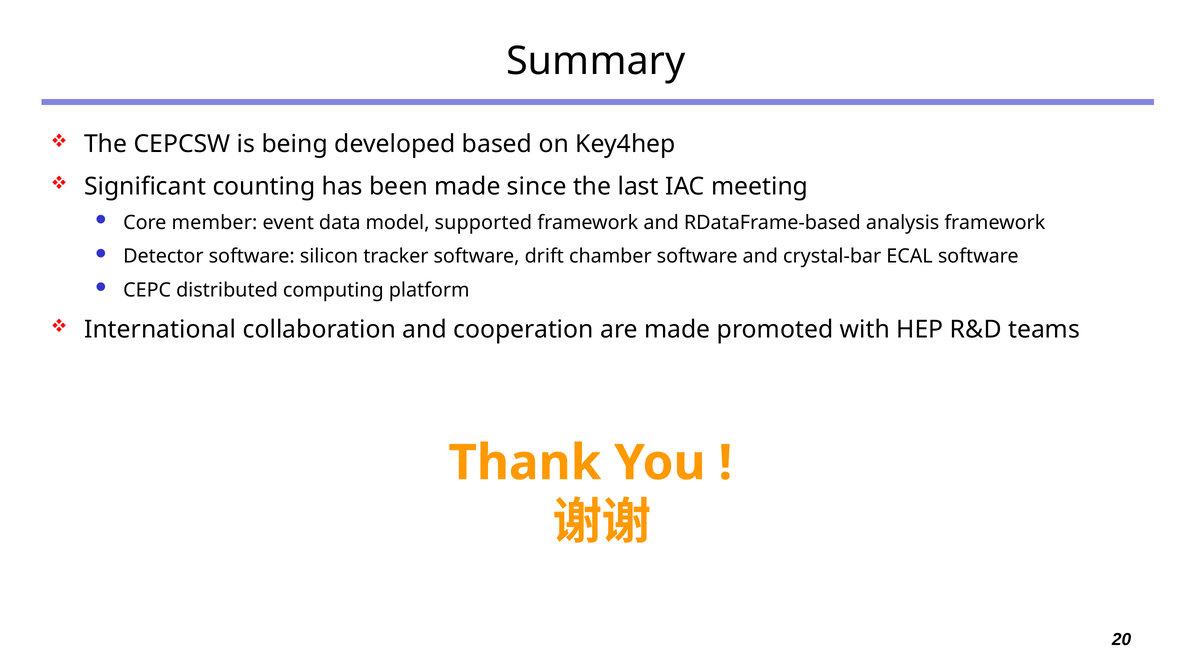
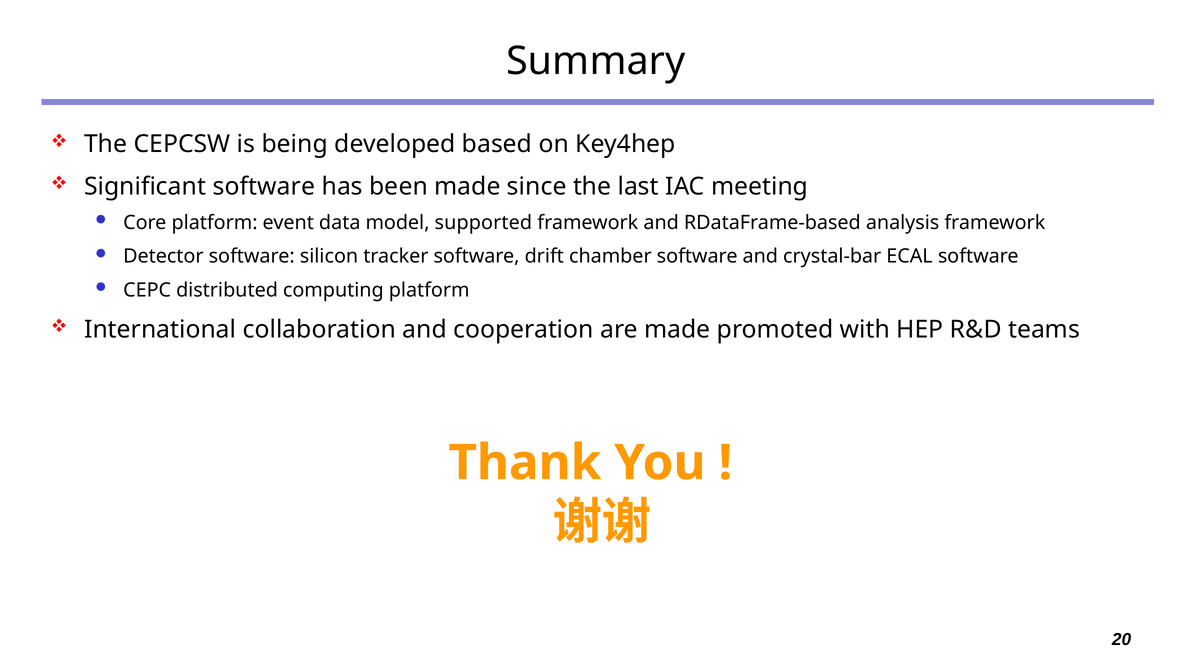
Significant counting: counting -> software (264, 187)
Core member: member -> platform (215, 223)
